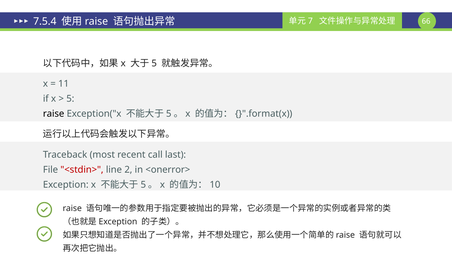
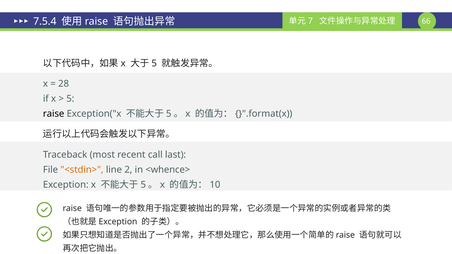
11: 11 -> 28 (64, 84)
<stdin> colour: red -> orange (82, 170)
<onerror>: <onerror> -> <whence> (168, 170)
